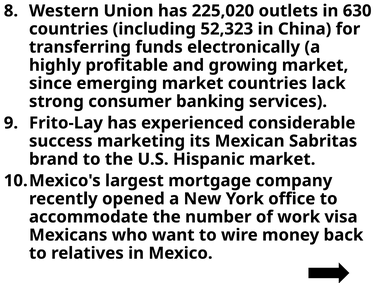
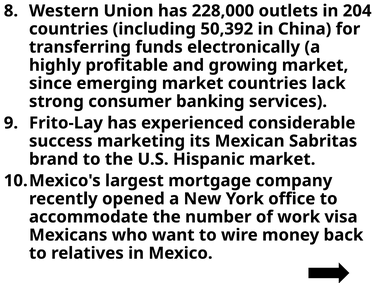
225,020: 225,020 -> 228,000 (223, 11)
630: 630 -> 204 (357, 11)
52,323: 52,323 -> 50,392 (227, 29)
